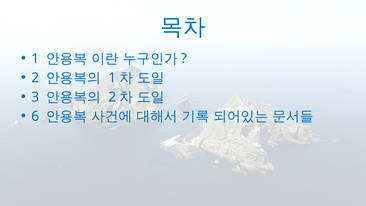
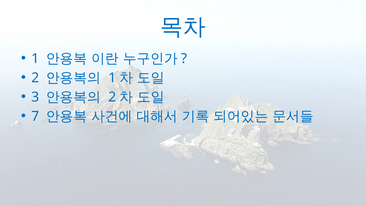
6: 6 -> 7 (35, 116)
